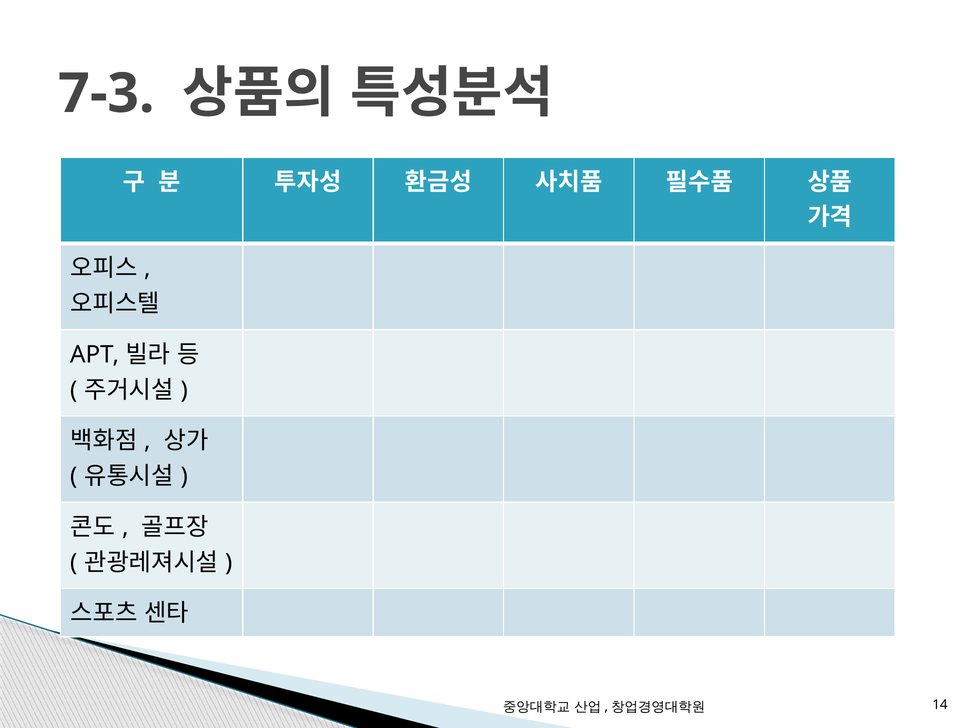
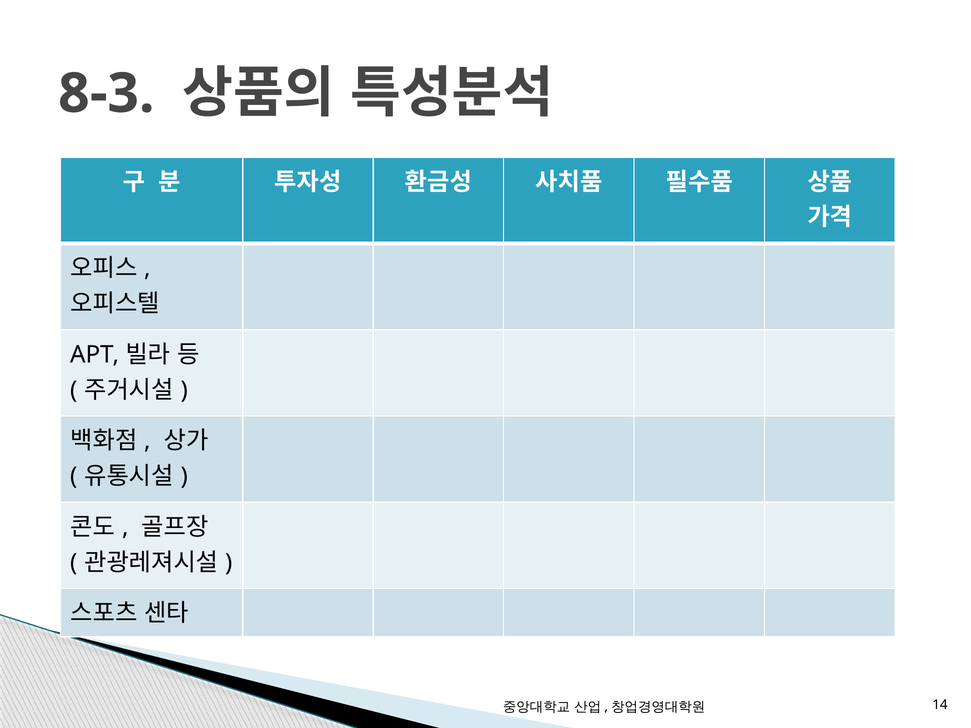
7-3: 7-3 -> 8-3 (106, 94)
